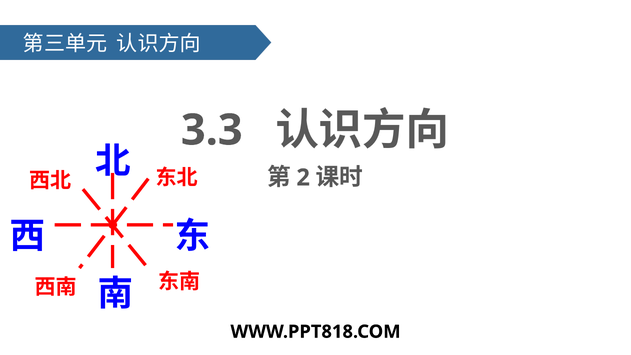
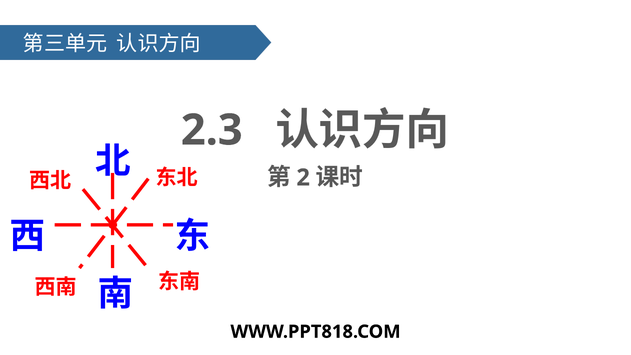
3.3: 3.3 -> 2.3 (212, 130)
